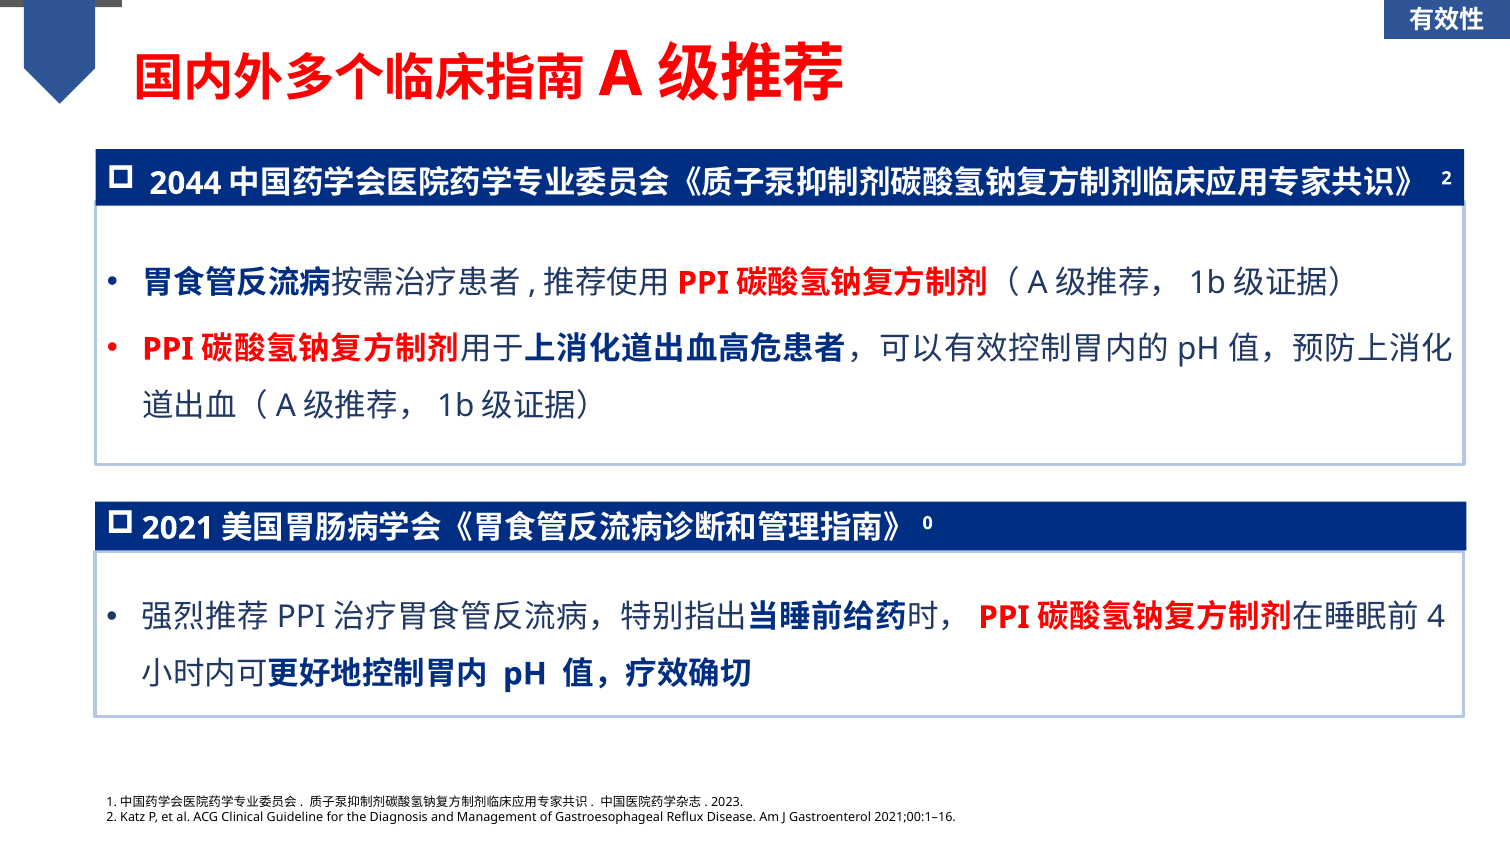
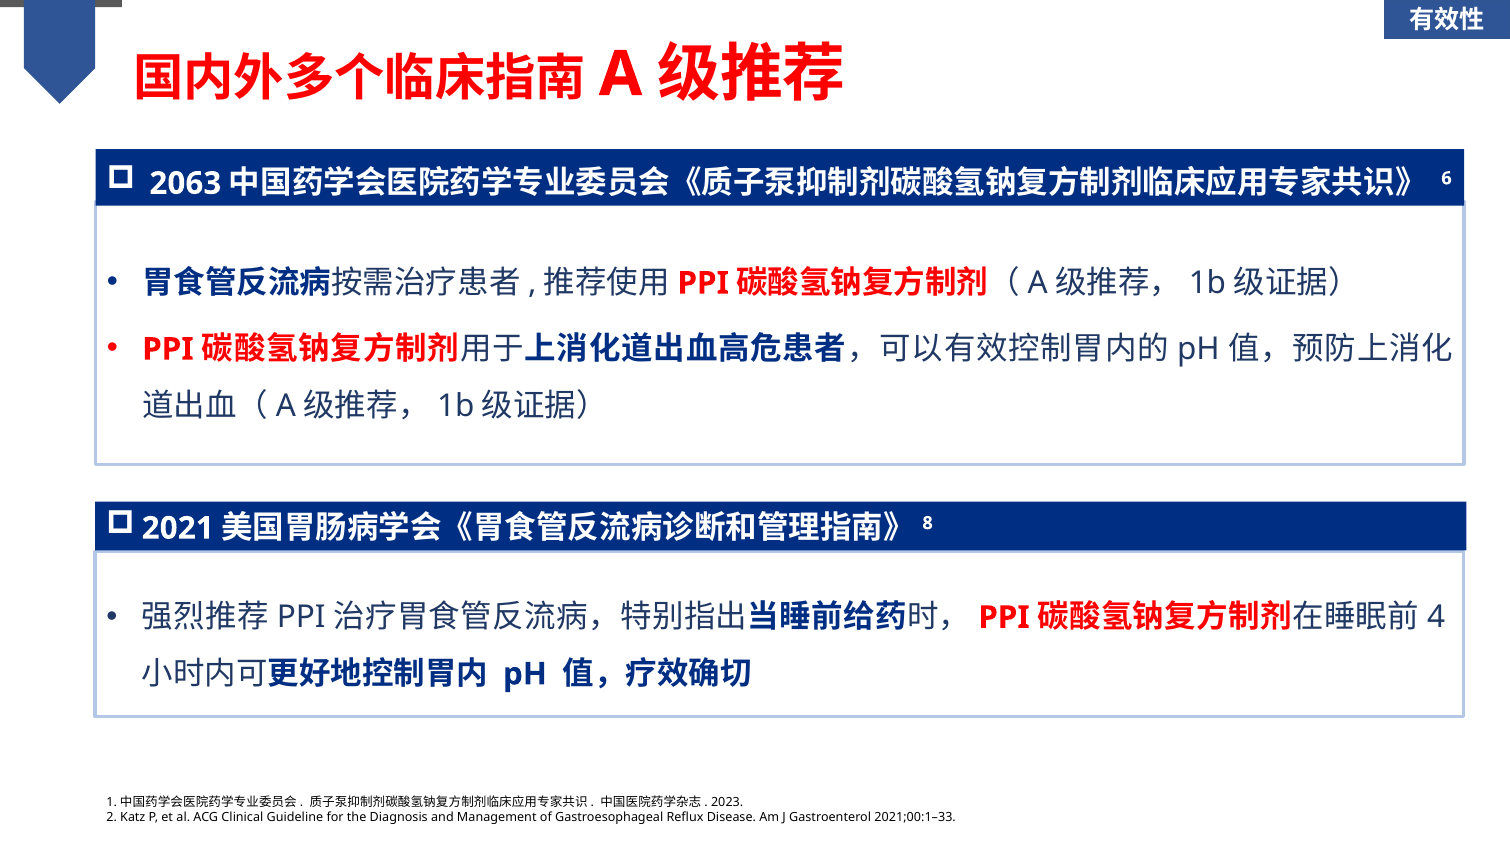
2044: 2044 -> 2063 (185, 183)
2: 2 -> 6 (1447, 178)
0: 0 -> 8 (928, 523)
2021;00:1–16: 2021;00:1–16 -> 2021;00:1–33 (915, 817)
